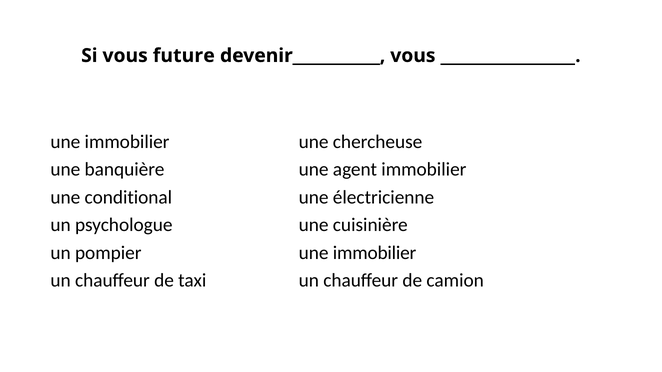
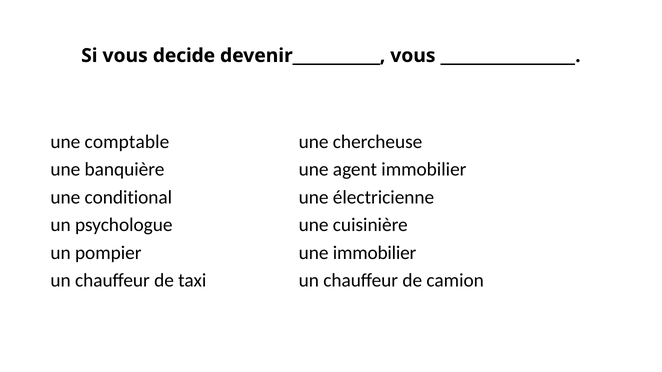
future: future -> decide (184, 56)
immobilier: immobilier -> comptable (127, 142)
